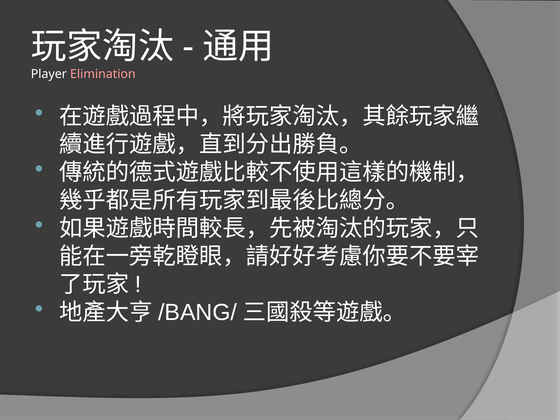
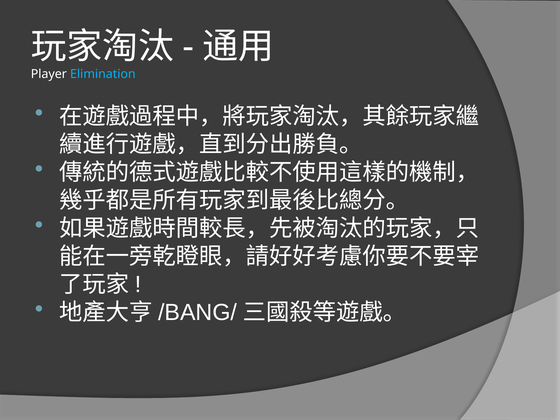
Elimination colour: pink -> light blue (103, 74)
